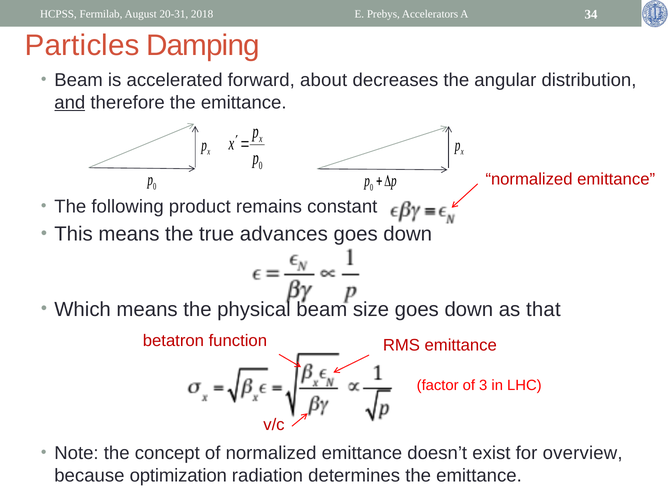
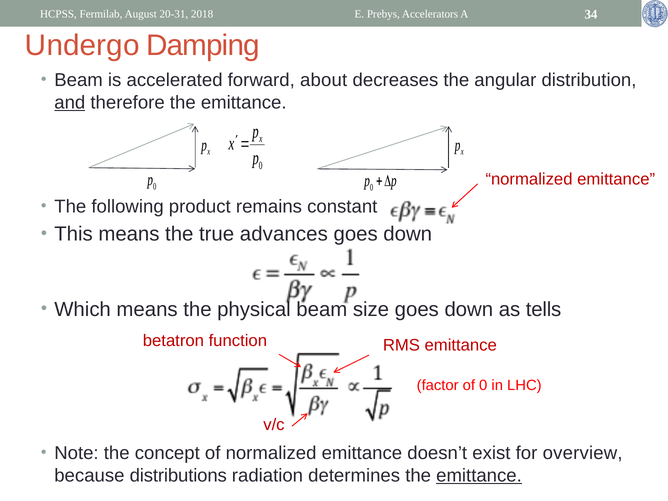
Particles: Particles -> Undergo (82, 45)
that: that -> tells (544, 309)
of 3: 3 -> 0 (483, 385)
optimization: optimization -> distributions (178, 476)
emittance underline: none -> present (479, 476)
